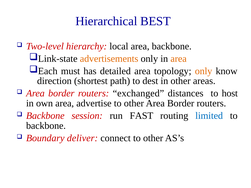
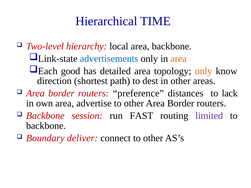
BEST: BEST -> TIME (156, 21)
advertisements colour: orange -> blue (109, 59)
must: must -> good (71, 71)
exchanged: exchanged -> preference (138, 93)
host: host -> lack (230, 93)
limited colour: blue -> purple (209, 116)
